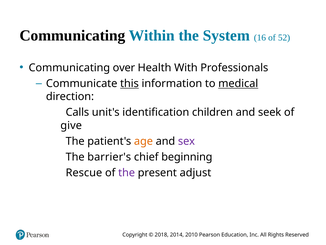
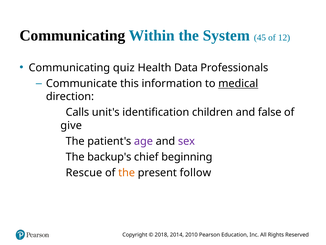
16: 16 -> 45 (260, 37)
52: 52 -> 12 (284, 37)
over: over -> quiz (124, 68)
With: With -> Data (186, 68)
this underline: present -> none (129, 83)
seek: seek -> false (270, 112)
age colour: orange -> purple (143, 141)
barrier's: barrier's -> backup's (109, 157)
the colour: purple -> orange (127, 172)
adjust: adjust -> follow (195, 172)
